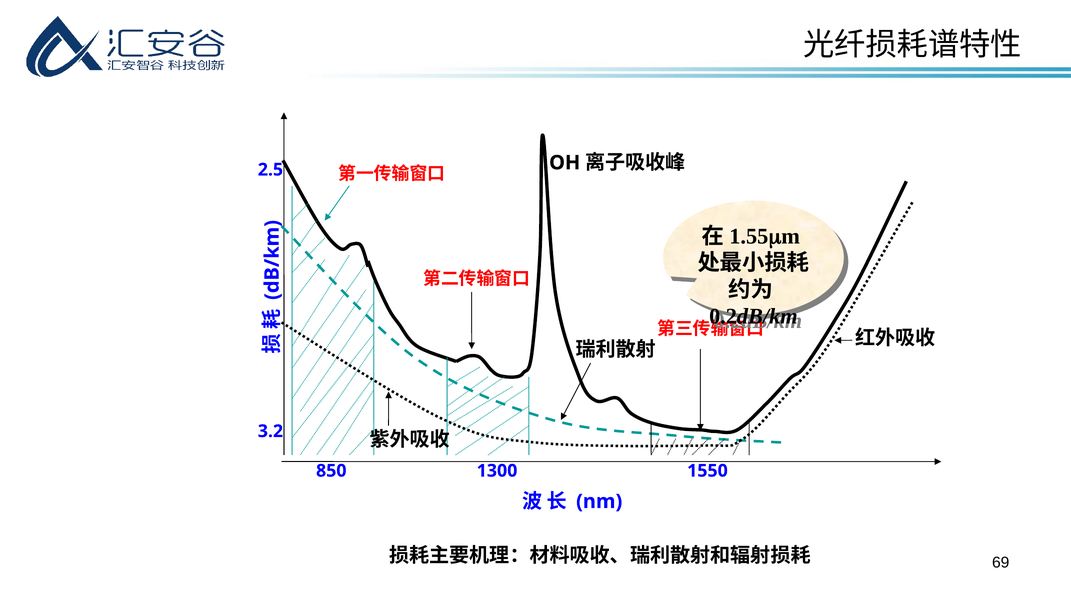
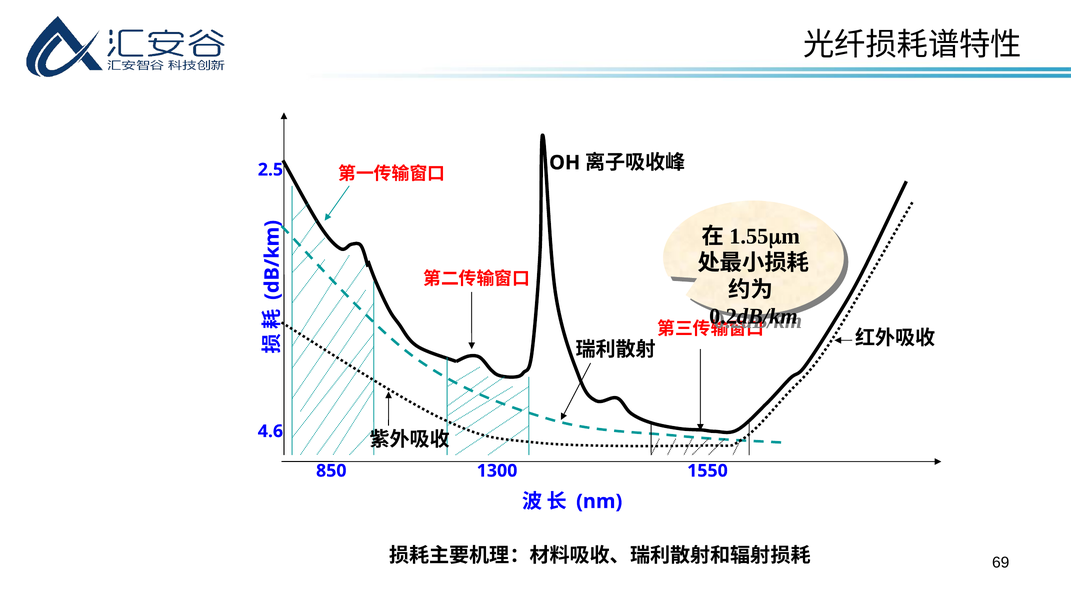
3.2: 3.2 -> 4.6 (270, 432)
